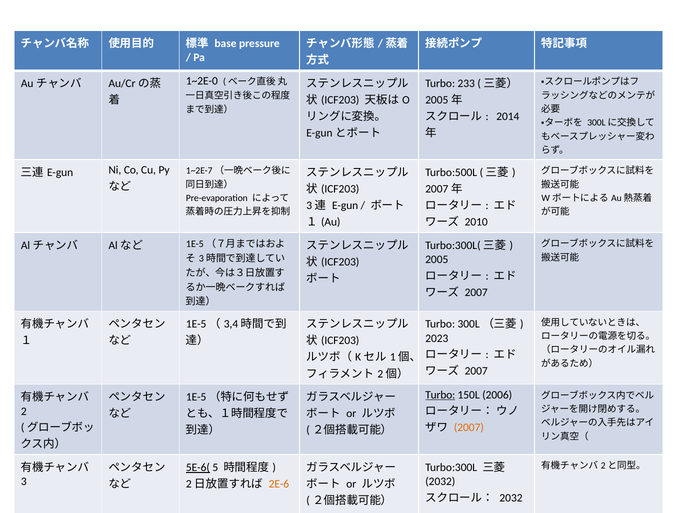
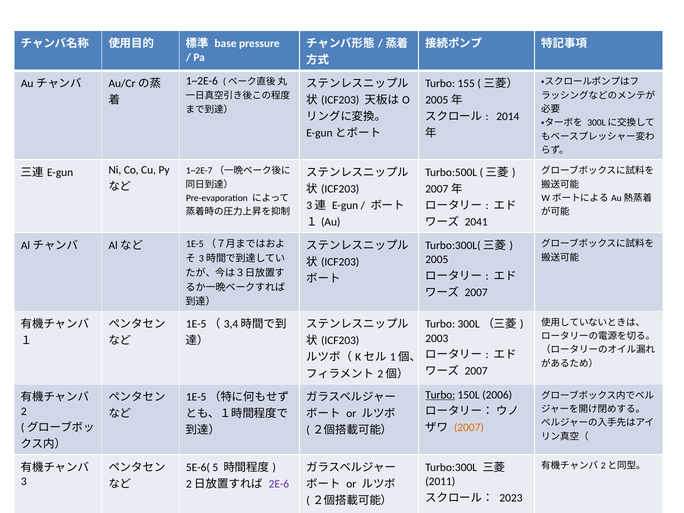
1~2E-0: 1~2E-0 -> 1~2E-6 (202, 81)
233: 233 -> 155 (466, 83)
2010: 2010 -> 2041 (476, 222)
2023: 2023 -> 2003 (437, 338)
5E-6( underline: present -> none (198, 468)
2032: 2032 -> 2011 (440, 482)
2E-6 colour: orange -> purple (279, 484)
2032: 2032 -> 2023 (511, 498)
